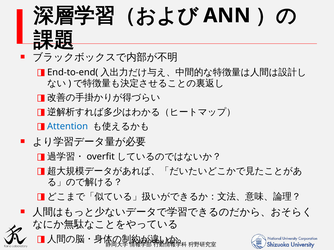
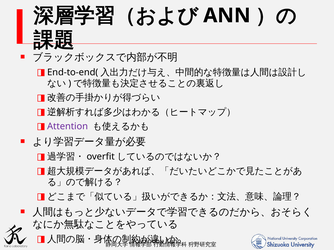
Attention colour: blue -> purple (68, 127)
